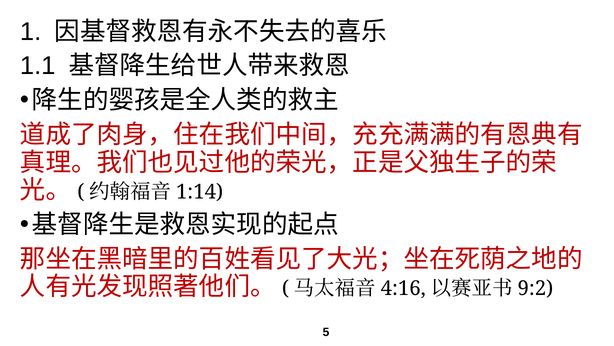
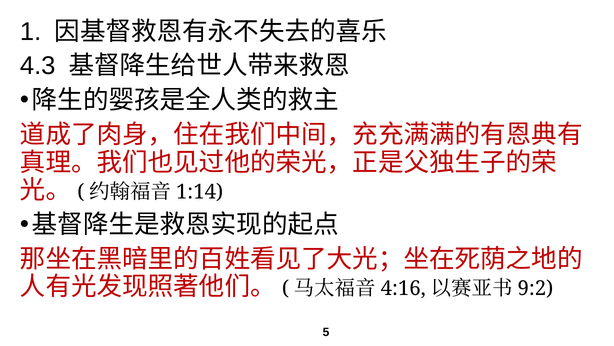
1.1: 1.1 -> 4.3 (38, 66)
